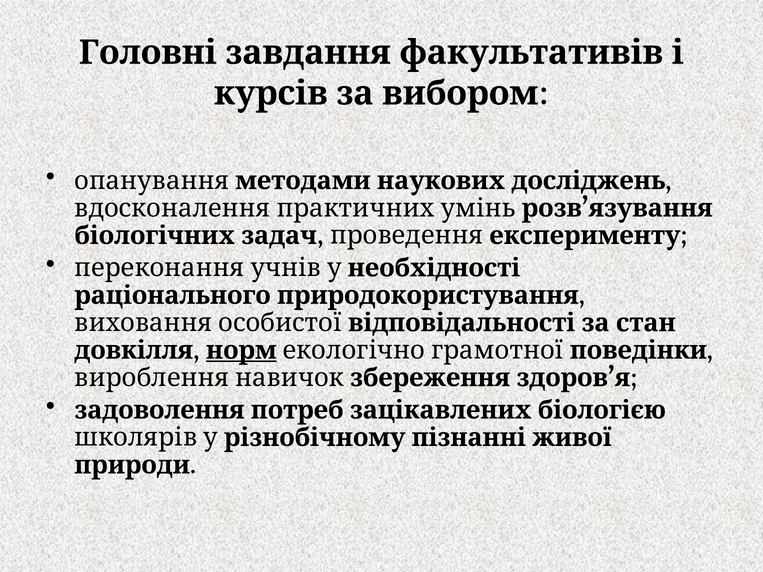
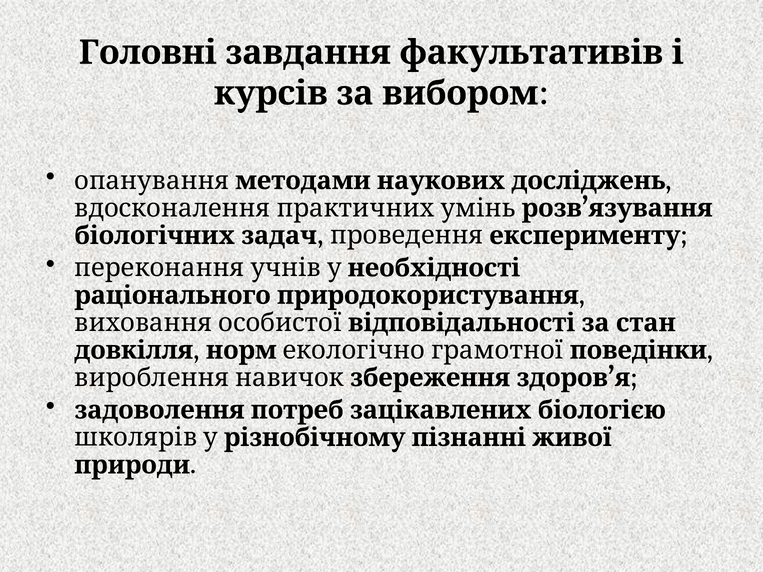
норм underline: present -> none (241, 350)
